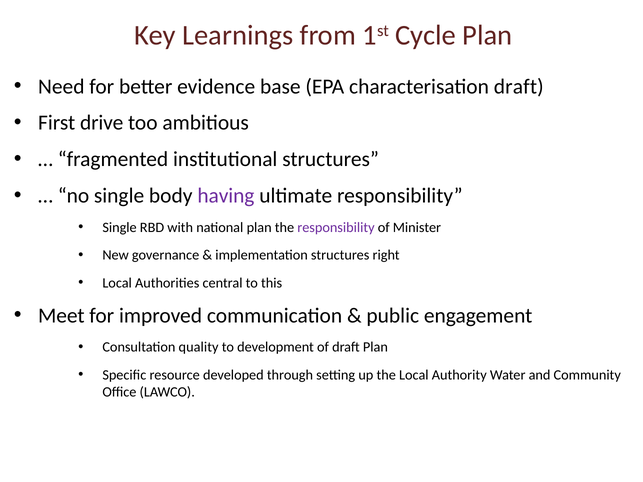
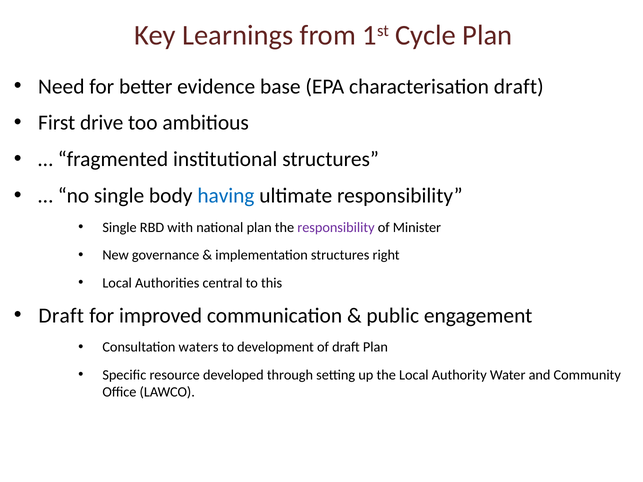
having colour: purple -> blue (226, 196)
Meet: Meet -> Draft (61, 316)
quality: quality -> waters (199, 347)
